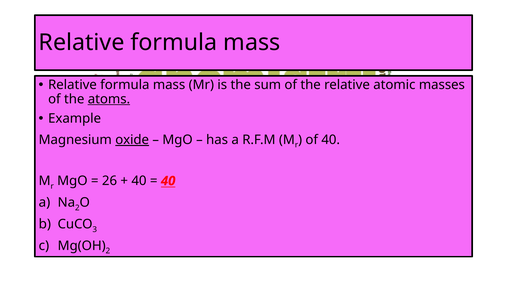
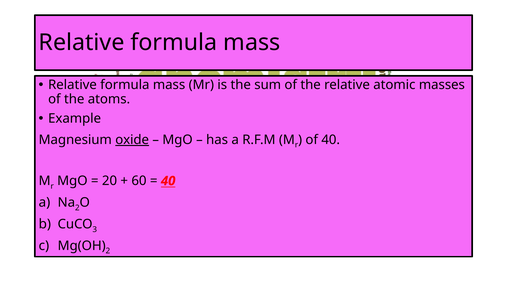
atoms underline: present -> none (109, 99)
26: 26 -> 20 (110, 181)
40: 40 -> 60 (139, 181)
